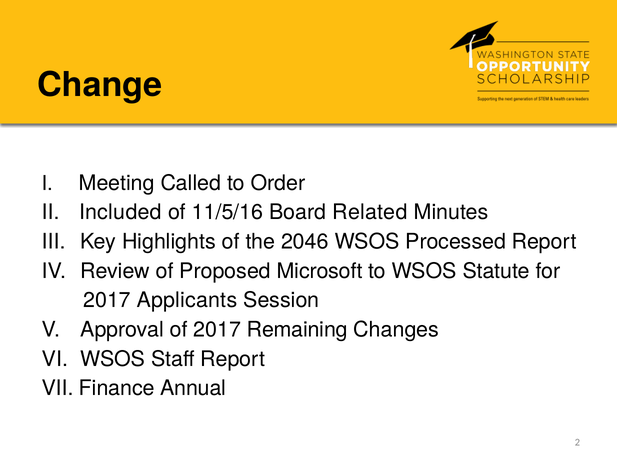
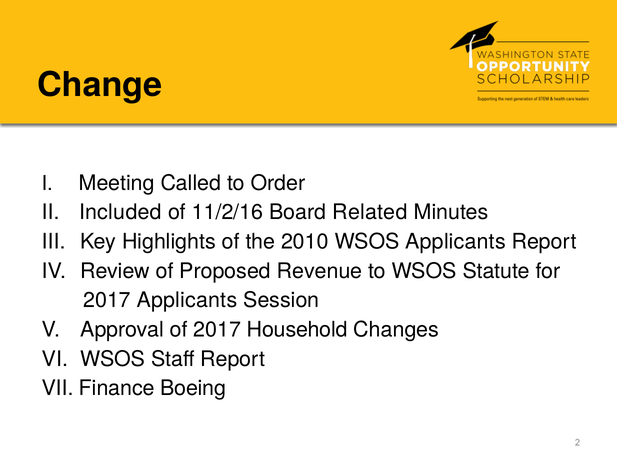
11/5/16: 11/5/16 -> 11/2/16 (228, 212)
2046: 2046 -> 2010 (305, 242)
WSOS Processed: Processed -> Applicants (456, 242)
Microsoft: Microsoft -> Revenue (320, 271)
Remaining: Remaining -> Household (297, 329)
Annual: Annual -> Boeing (193, 388)
